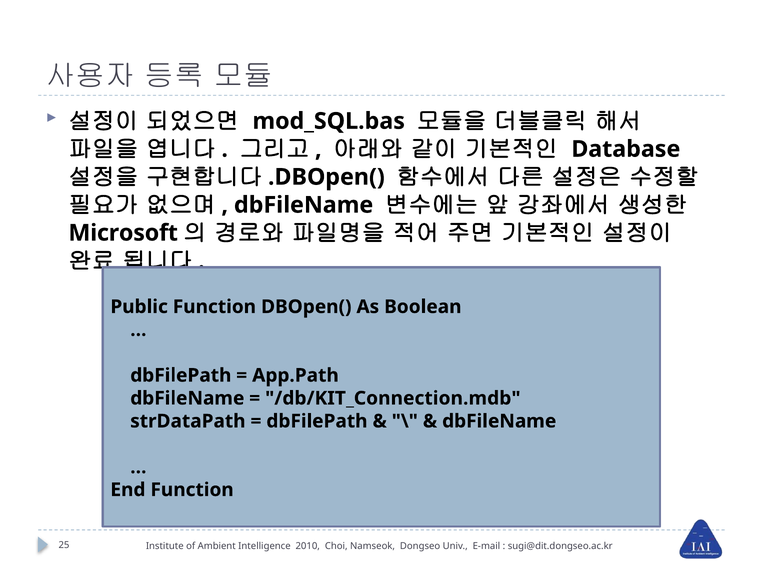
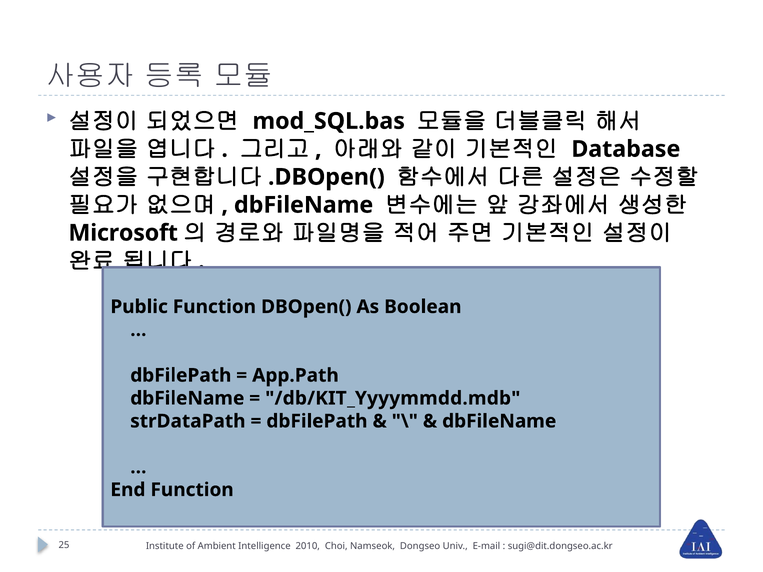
/db/KIT_Connection.mdb: /db/KIT_Connection.mdb -> /db/KIT_Yyyymmdd.mdb (393, 398)
